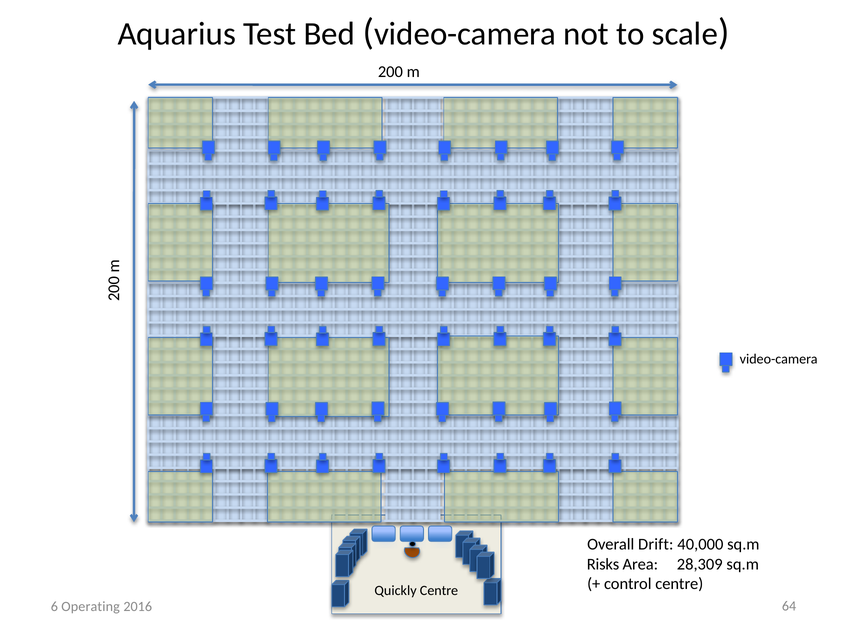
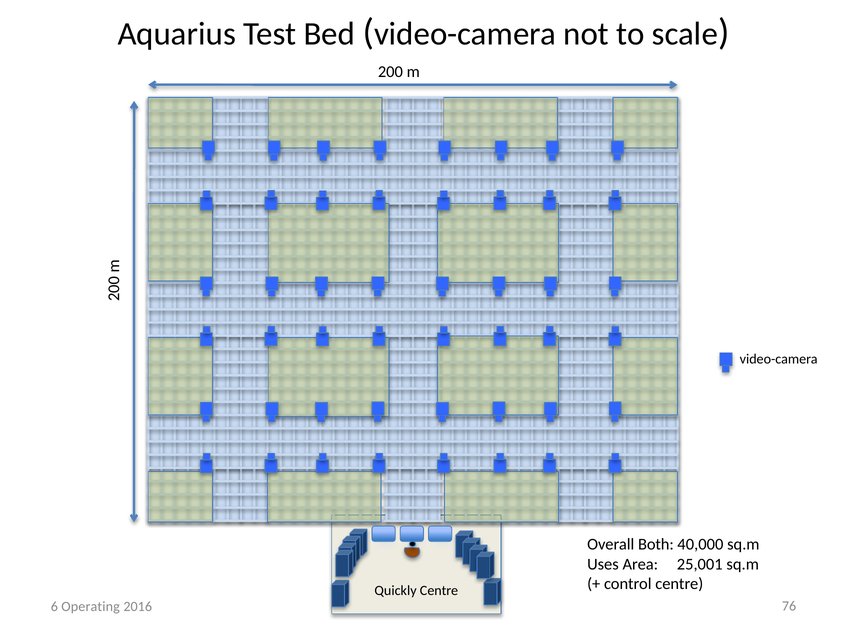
Drift: Drift -> Both (656, 545)
Risks: Risks -> Uses (603, 564)
28,309: 28,309 -> 25,001 (700, 564)
64: 64 -> 76 (789, 607)
